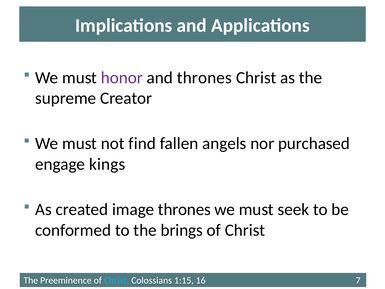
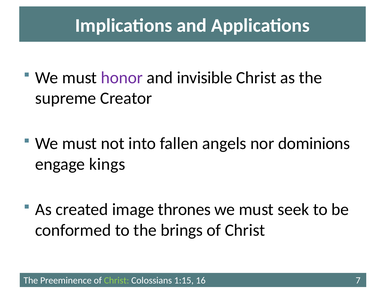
and thrones: thrones -> invisible (205, 78)
find: find -> into (142, 143)
purchased: purchased -> dominions (314, 143)
Christ colour: light blue -> light green (117, 280)
